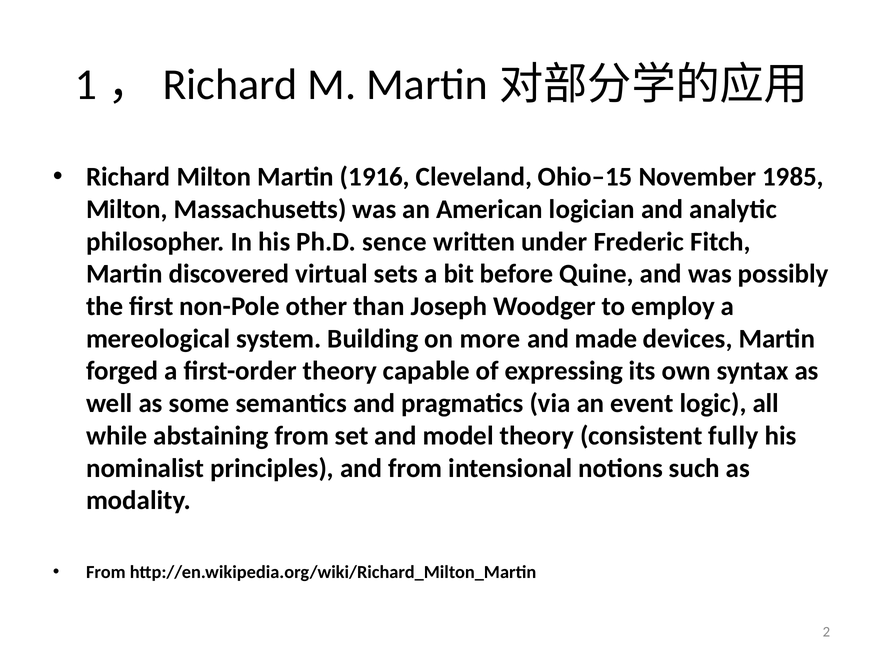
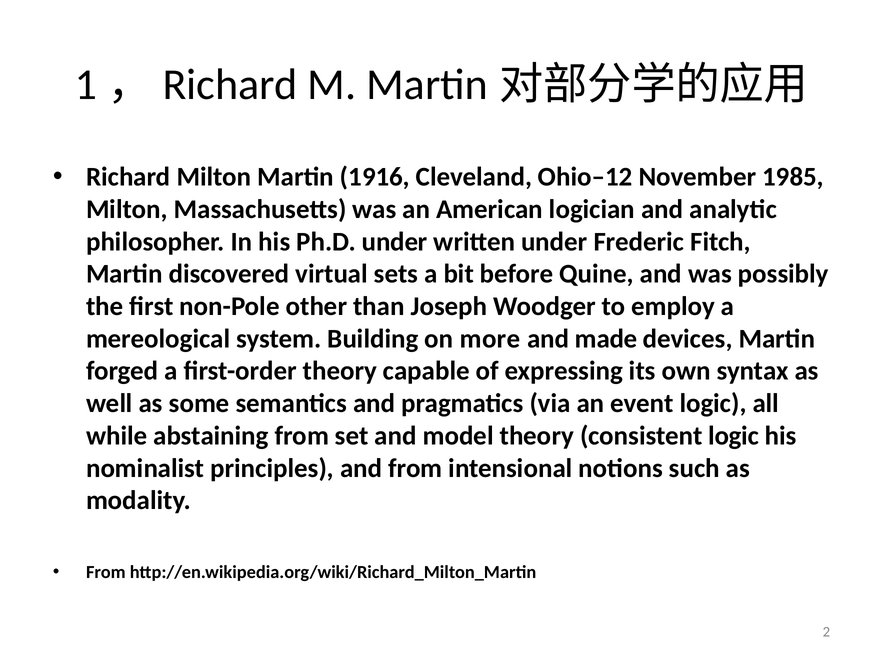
Ohio–15: Ohio–15 -> Ohio–12 (585, 177)
Ph.D sence: sence -> under (395, 242)
consistent fully: fully -> logic (734, 436)
